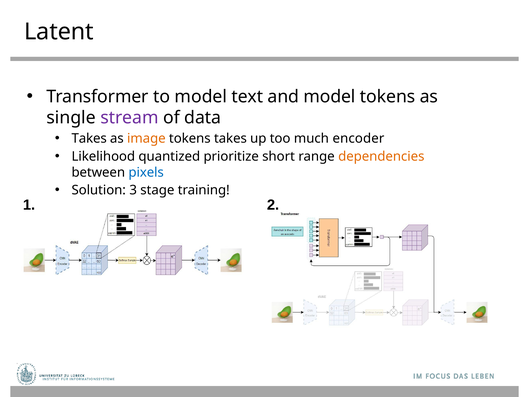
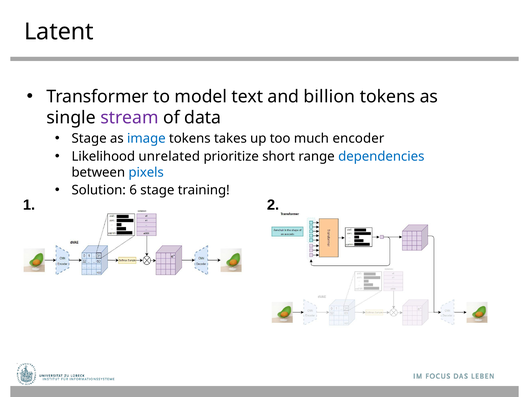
and model: model -> billion (329, 96)
Takes: Takes -> Stage (89, 138)
image colour: orange -> blue (146, 138)
quantized: quantized -> unrelated (169, 156)
dependencies colour: orange -> blue (381, 156)
3: 3 -> 6 (133, 190)
